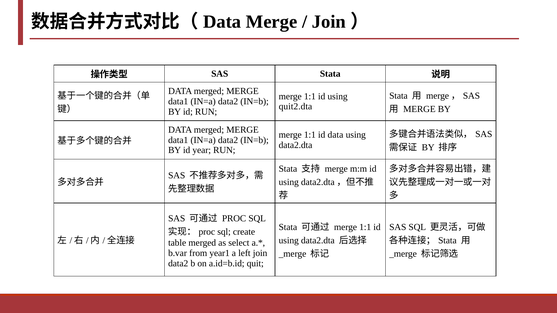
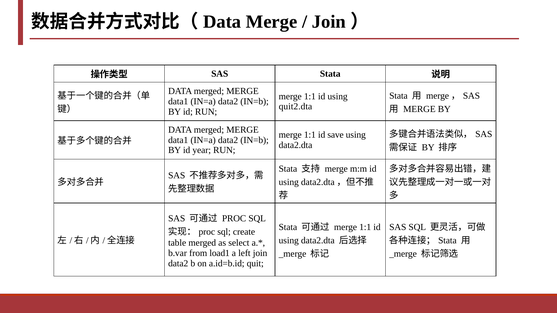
id data: data -> save (336, 135)
year1: year1 -> load1 (220, 253)
